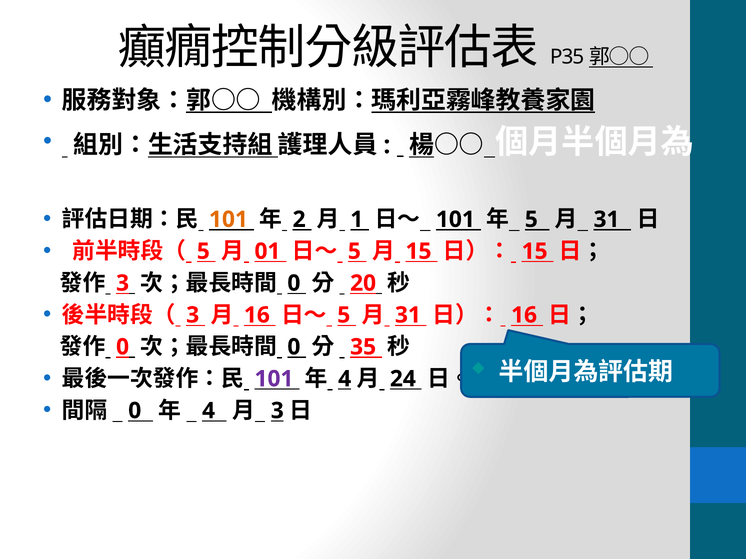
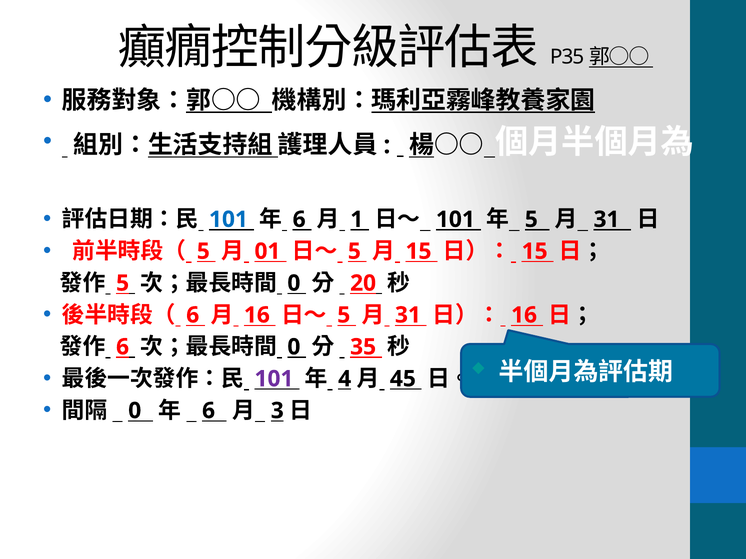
101 colour: orange -> blue (228, 220)
2: 2 -> 6 (299, 220)
3: 3 -> 5 (123, 283)
3: 3 -> 6 (193, 315)
0: 0 -> 6 (123, 347)
24: 24 -> 45 (403, 379)
4: 4 -> 6 (209, 411)
